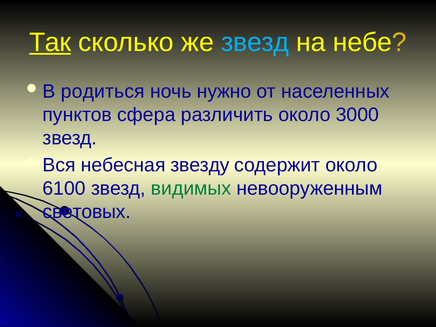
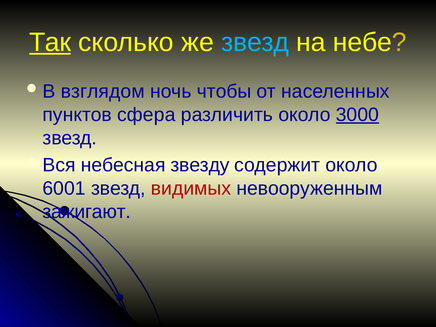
родиться: родиться -> взглядом (103, 91)
нужно: нужно -> чтобы (224, 91)
3000 underline: none -> present (357, 115)
6100: 6100 -> 6001 (64, 188)
видимых colour: green -> red (191, 188)
световых: световых -> зажигают (87, 212)
